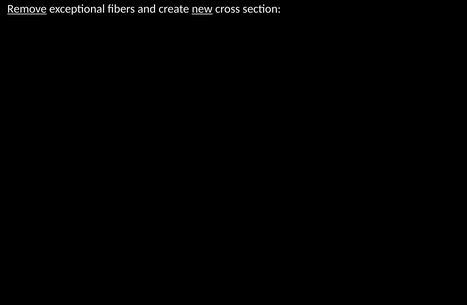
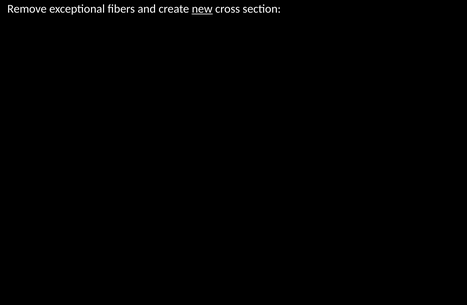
Remove underline: present -> none (27, 9)
